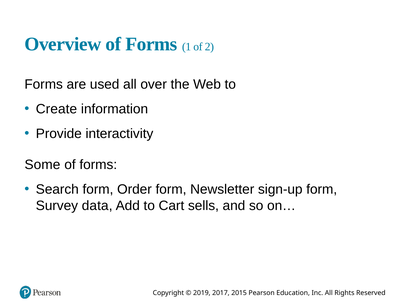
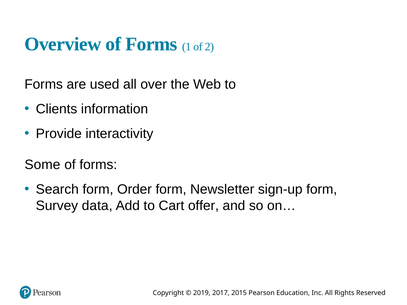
Create: Create -> Clients (57, 109)
sells: sells -> offer (203, 206)
